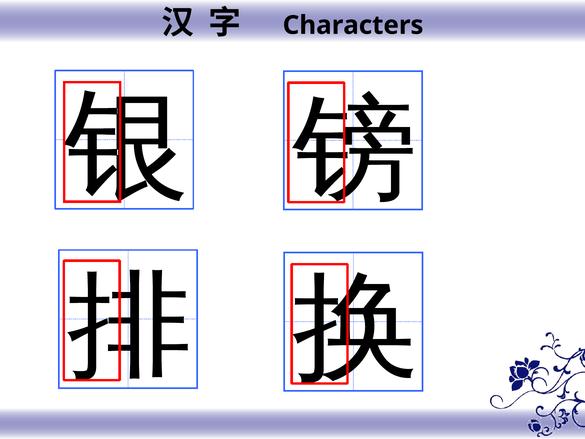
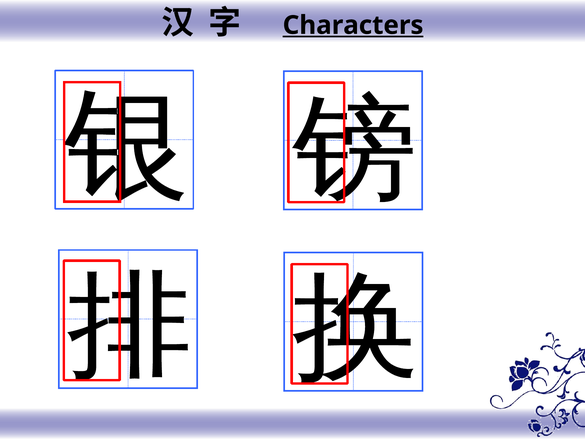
Characters underline: none -> present (353, 25)
